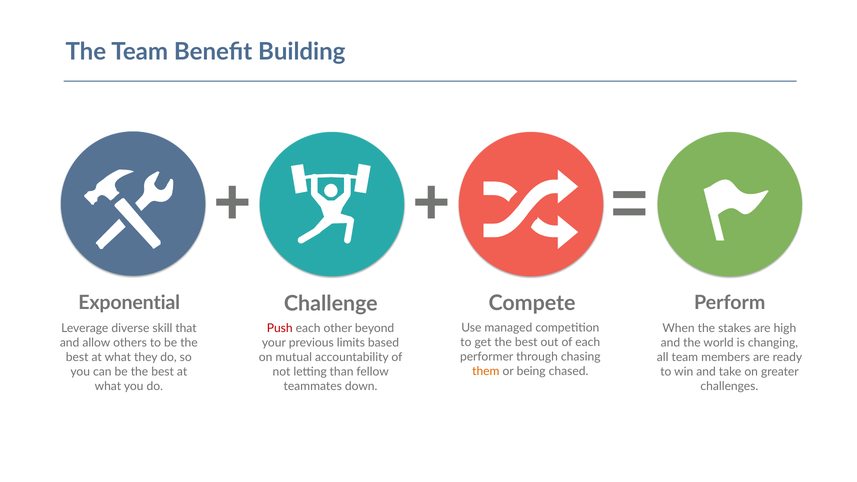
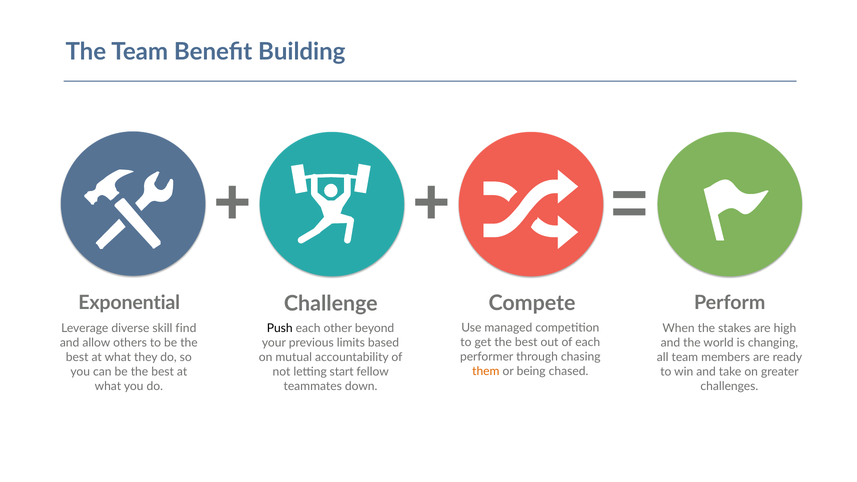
Push colour: red -> black (280, 328)
that: that -> find (186, 328)
than: than -> start (342, 372)
